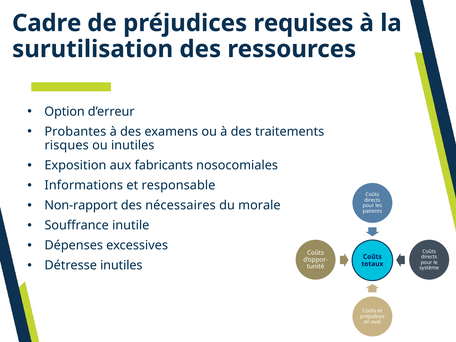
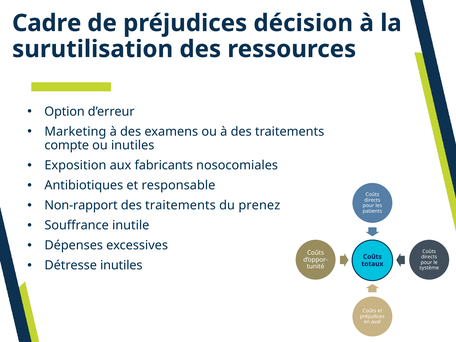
requises: requises -> décision (303, 23)
Probantes: Probantes -> Marketing (75, 132)
risques: risques -> compte (67, 145)
Informations: Informations -> Antibiotiques (84, 185)
nécessaires: nécessaires -> traitements (180, 205)
morale: morale -> prenez (259, 205)
